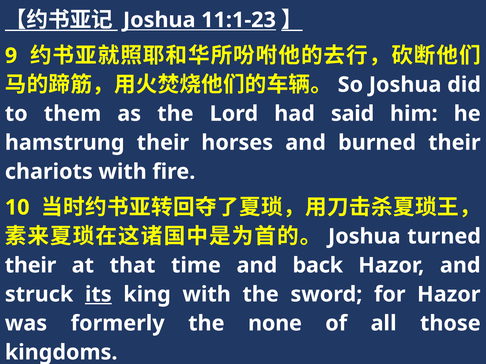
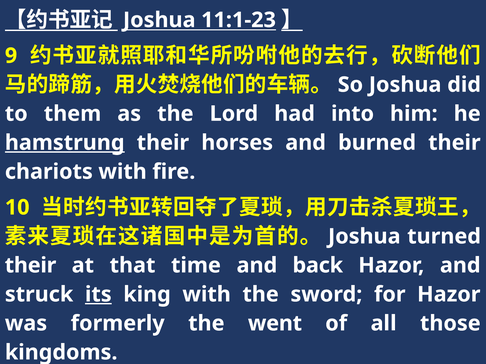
said: said -> into (353, 114)
hamstrung underline: none -> present (65, 143)
none: none -> went (275, 324)
